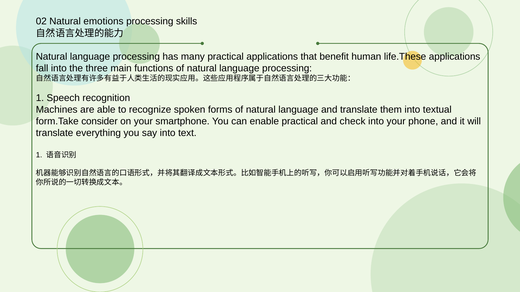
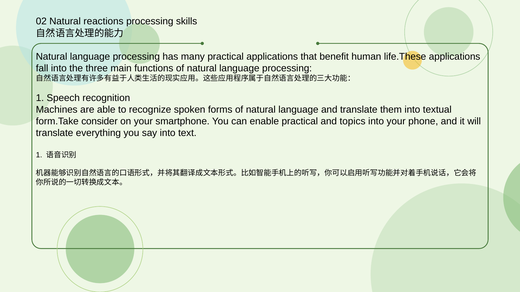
emotions: emotions -> reactions (103, 21)
check: check -> topics (353, 122)
